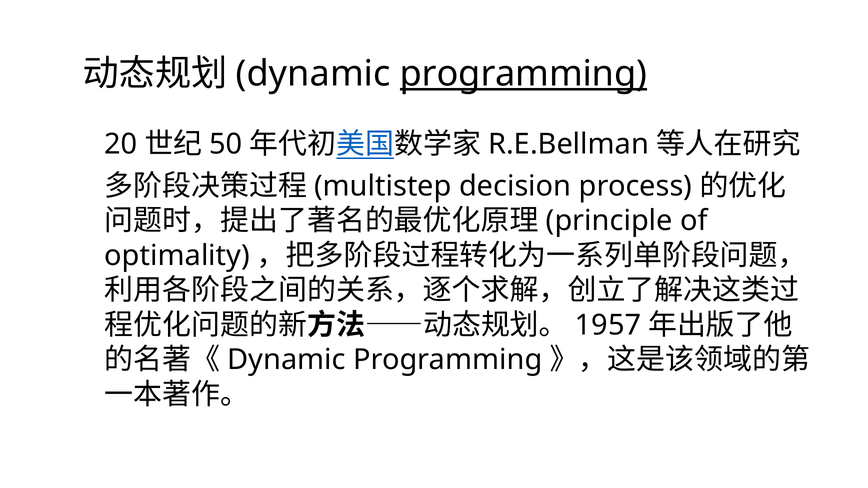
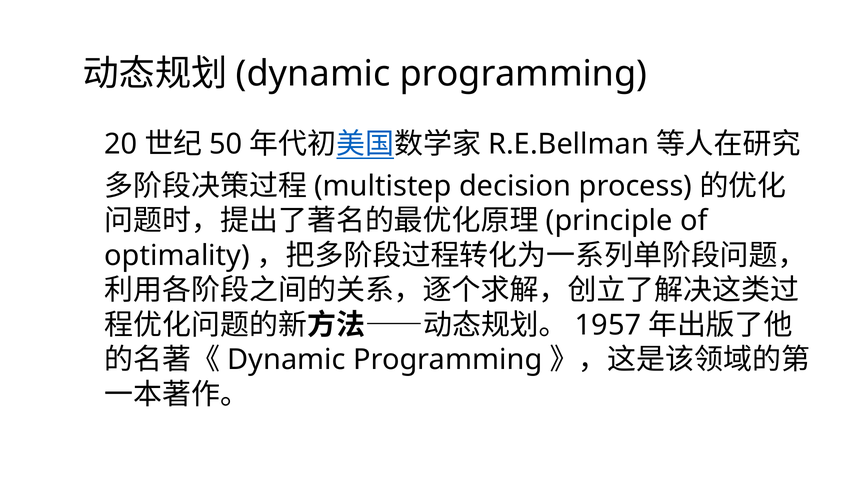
programming underline: present -> none (523, 74)
